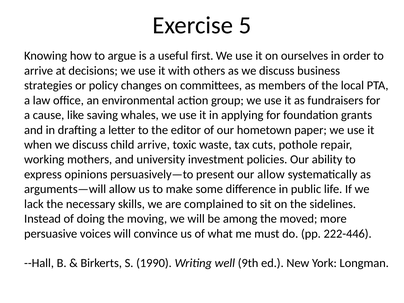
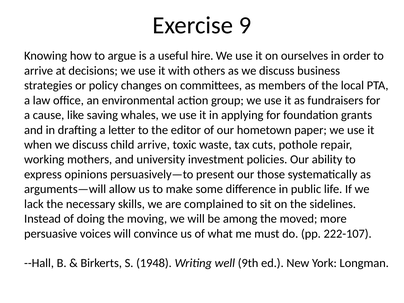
5: 5 -> 9 (245, 25)
first: first -> hire (202, 56)
our allow: allow -> those (271, 174)
222-446: 222-446 -> 222-107 (348, 234)
1990: 1990 -> 1948 (154, 263)
